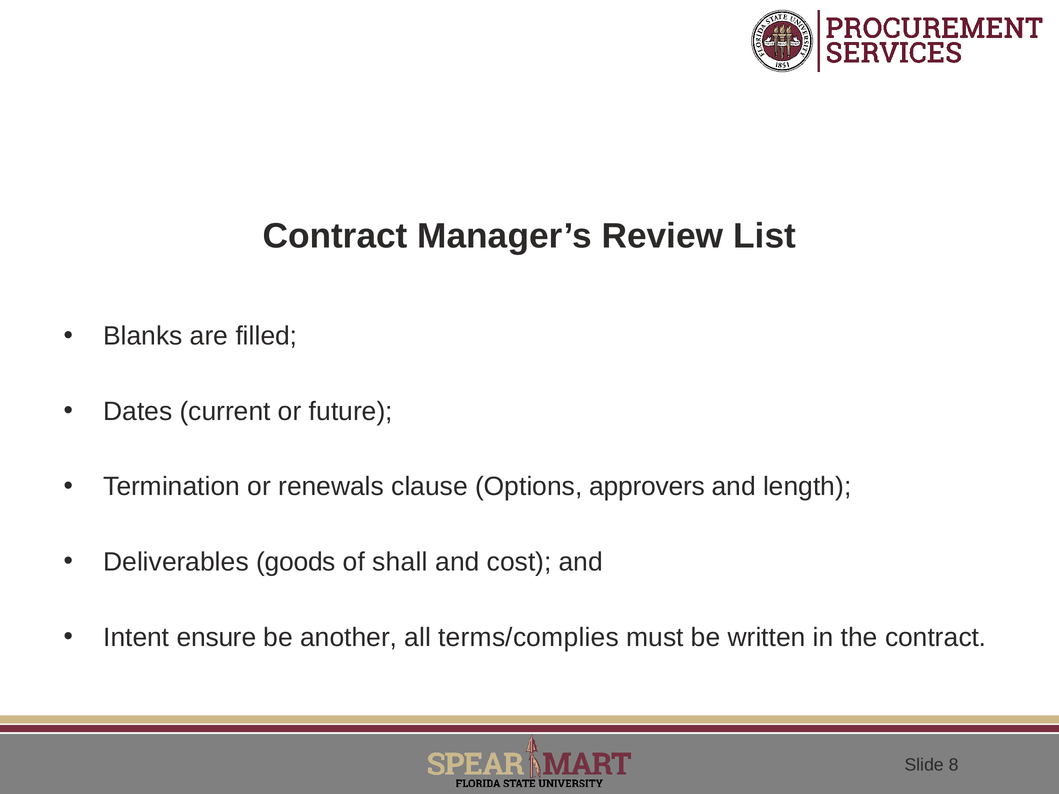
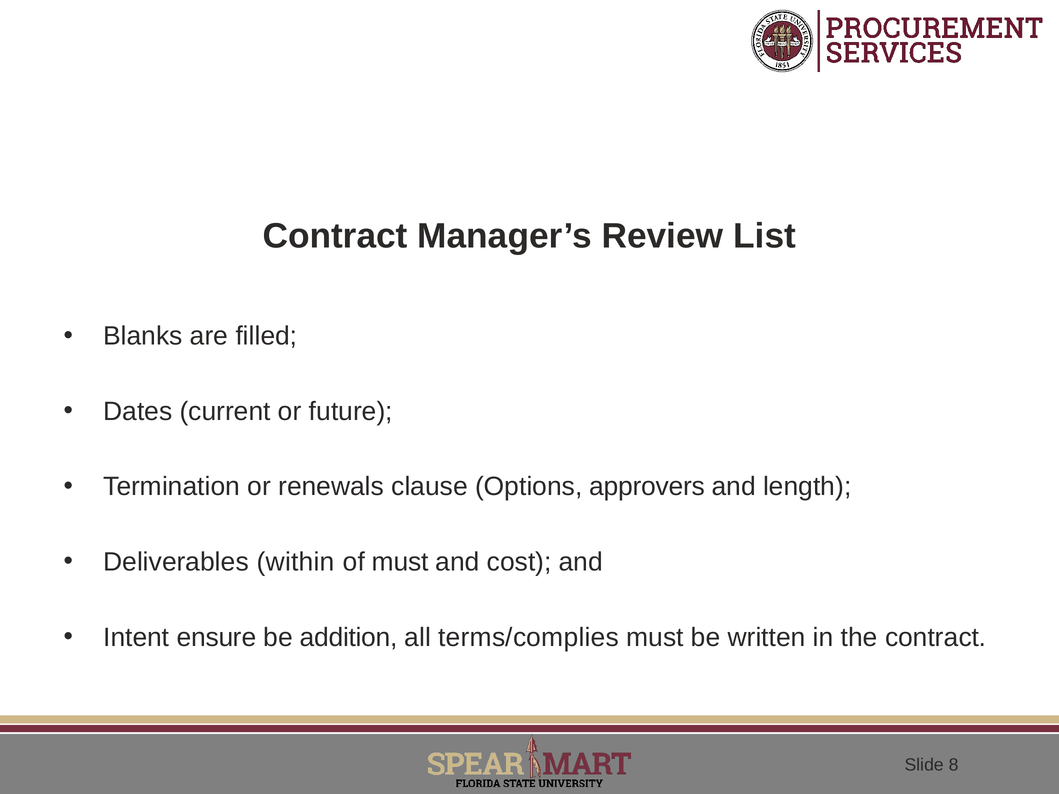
goods: goods -> within (296, 562)
of shall: shall -> must (400, 562)
another: another -> addition (349, 638)
